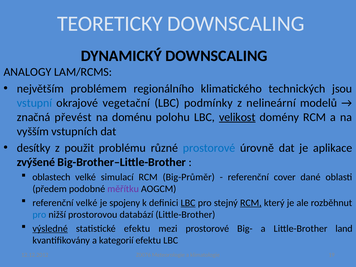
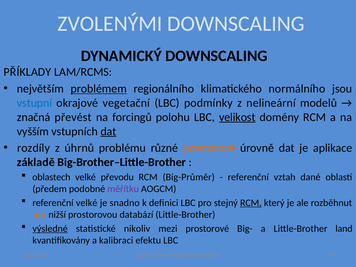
TEORETICKY: TEORETICKY -> ZVOLENÝMI (110, 24)
ANALOGY: ANALOGY -> PŘÍKLADY (27, 72)
problémem underline: none -> present (99, 89)
technických: technických -> normálního (297, 89)
doménu: doménu -> forcingů (132, 117)
dat underline: none -> present (108, 131)
desítky: desítky -> rozdíly (34, 148)
použit: použit -> úhrnů (79, 148)
prostorové colour: blue -> orange (209, 148)
zvýšené: zvýšené -> základě (36, 162)
simulací: simulací -> převodu (117, 177)
cover: cover -> vztah (285, 177)
spojeny: spojeny -> snadno (125, 203)
LBC underline: present -> none (188, 203)
pro colour: blue -> orange (39, 215)
statistické efektu: efektu -> nikoliv (137, 229)
kategorií: kategorií -> kalibraci (116, 240)
